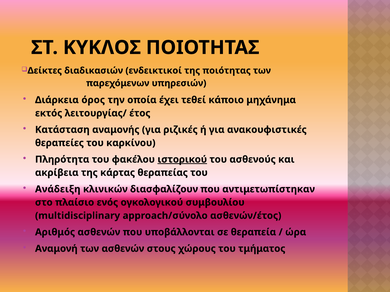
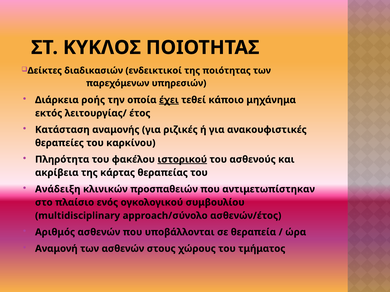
όρος: όρος -> ροής (93, 100)
έχει underline: none -> present (169, 100)
διασφαλίζουν: διασφαλίζουν -> προσπαθειών (164, 189)
